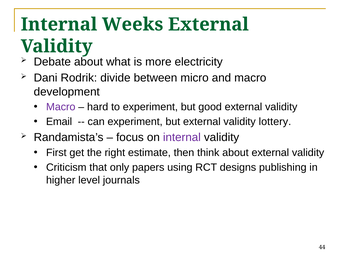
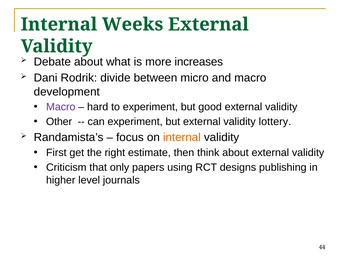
electricity: electricity -> increases (199, 62)
Email: Email -> Other (59, 122)
internal colour: purple -> orange (182, 138)
